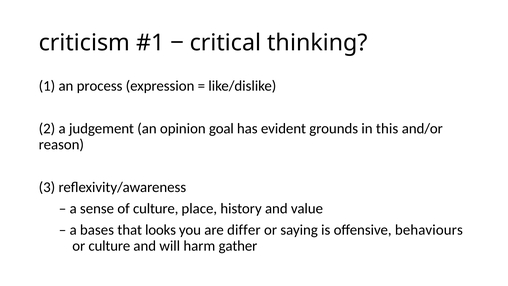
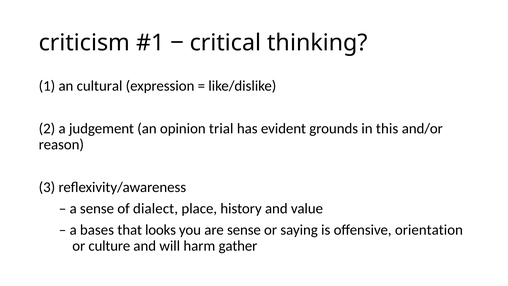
process: process -> cultural (100, 86)
goal: goal -> trial (221, 128)
of culture: culture -> dialect (156, 208)
are differ: differ -> sense (244, 230)
behaviours: behaviours -> orientation (429, 230)
